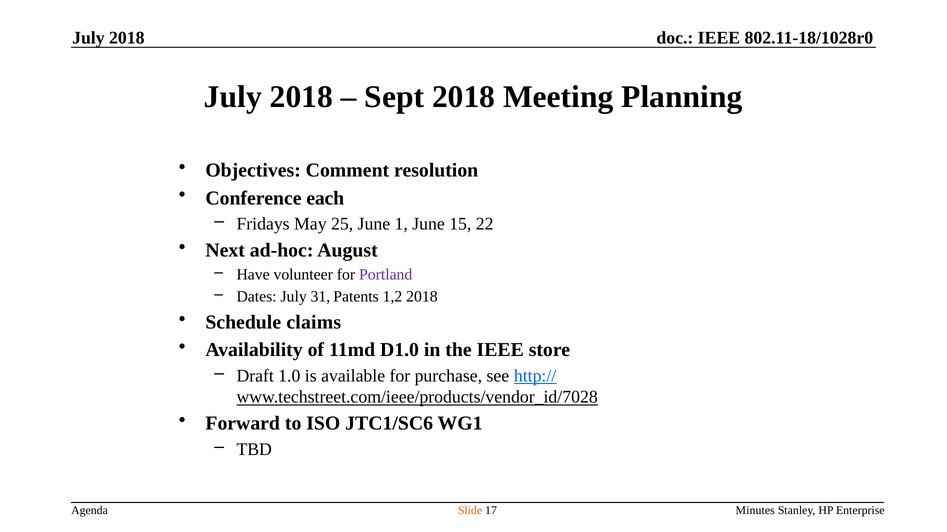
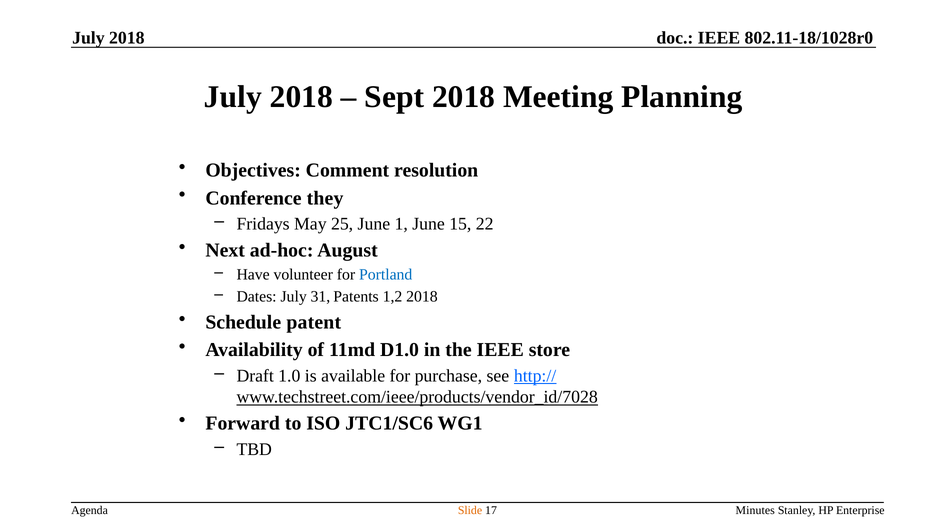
each: each -> they (325, 198)
Portland colour: purple -> blue (386, 275)
claims: claims -> patent (314, 323)
